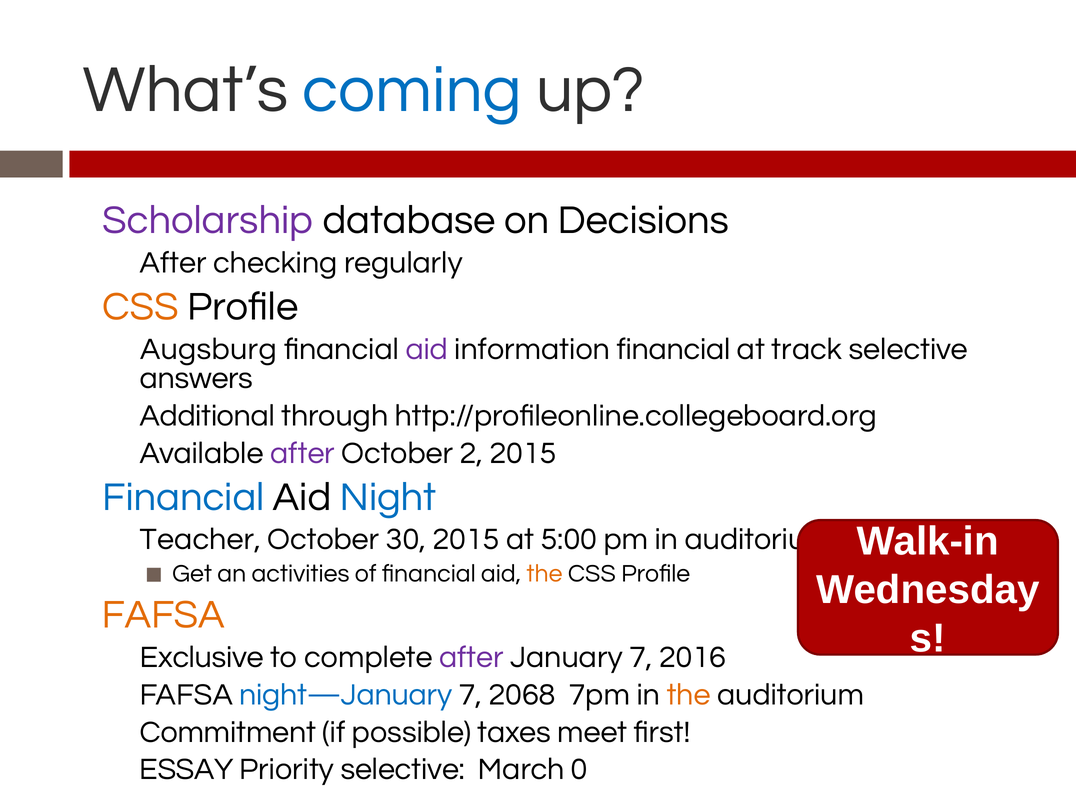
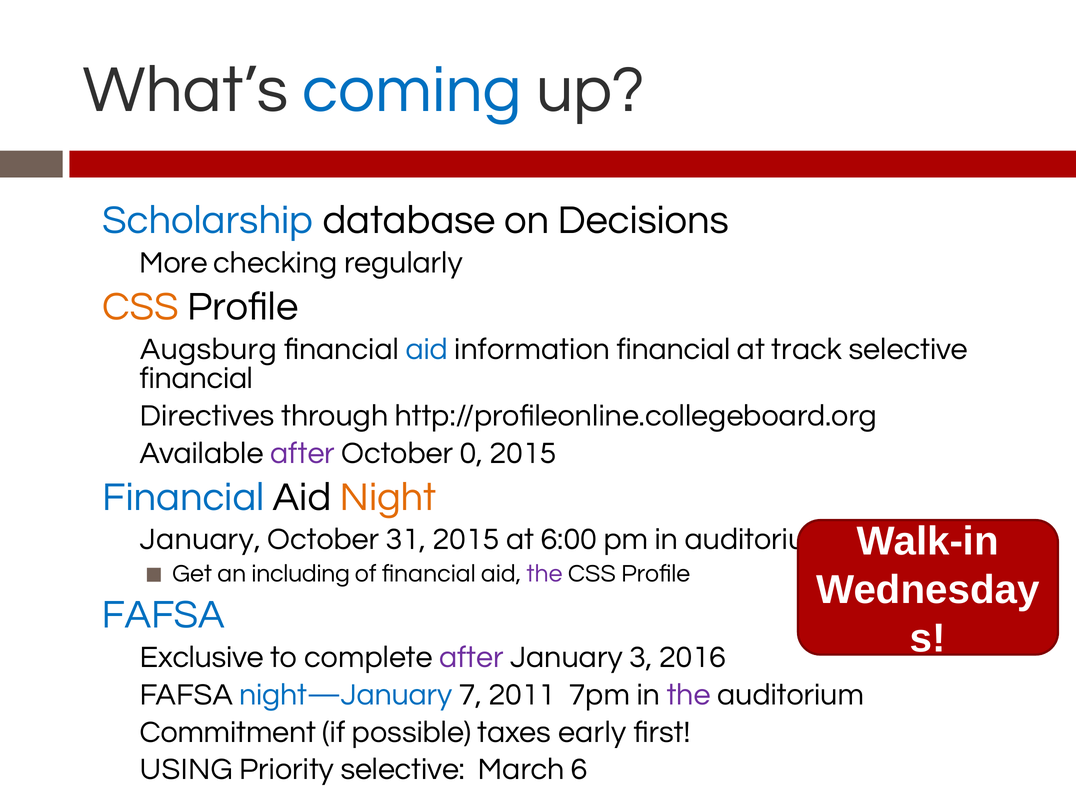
Scholarship colour: purple -> blue (208, 220)
After: After -> More (173, 263)
aid colour: purple -> blue (427, 349)
answers: answers -> financial (197, 378)
Additional: Additional -> Directives (207, 416)
2: 2 -> 0 (471, 453)
Night colour: blue -> orange (388, 497)
Teacher: Teacher -> January (200, 539)
30: 30 -> 31 (406, 539)
5:00: 5:00 -> 6:00 (569, 539)
activities: activities -> including (301, 574)
the colour: orange -> purple (544, 574)
FAFSA colour: orange -> blue (163, 615)
January 7: 7 -> 3 (641, 657)
2068: 2068 -> 2011 (522, 695)
the colour: orange -> purple (689, 695)
meet: meet -> early (592, 732)
ESSAY: ESSAY -> USING (186, 769)
0: 0 -> 6 (579, 769)
